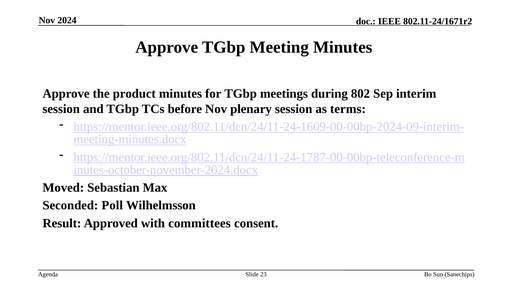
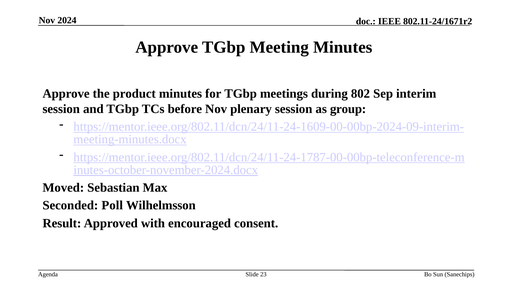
terms: terms -> group (348, 109)
committees: committees -> encouraged (200, 223)
